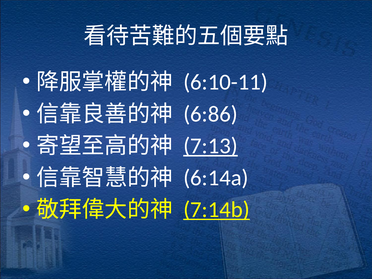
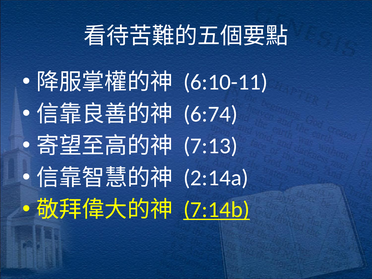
6:86: 6:86 -> 6:74 (211, 114)
7:13 underline: present -> none (211, 146)
6:14a: 6:14a -> 2:14a (216, 178)
